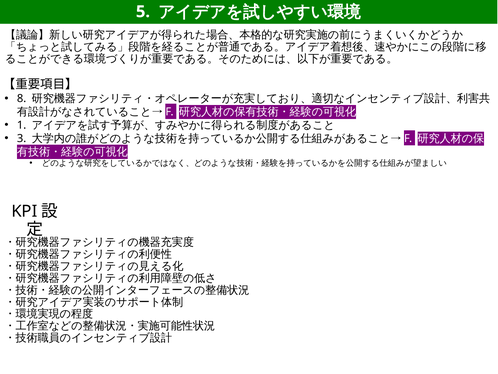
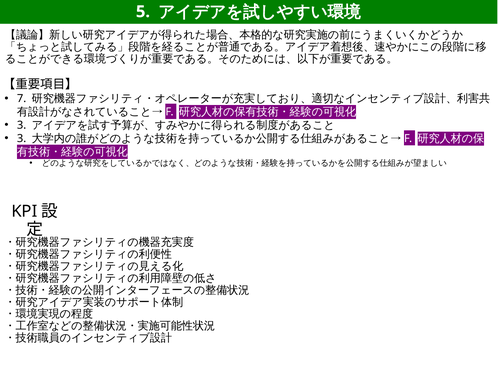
8: 8 -> 7 (22, 99)
1: 1 -> 3 (22, 125)
